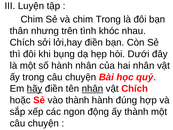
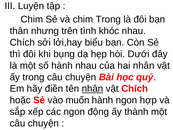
lởi,hay điền: điền -> biểu (94, 42)
hành nhân: nhân -> nhau (86, 65)
hãy underline: present -> none (35, 88)
vào thành: thành -> muốn (78, 100)
hành đúng: đúng -> ngon (127, 100)
